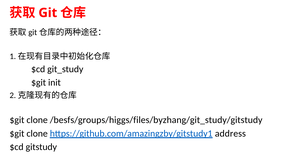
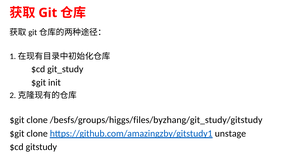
address: address -> unstage (230, 134)
